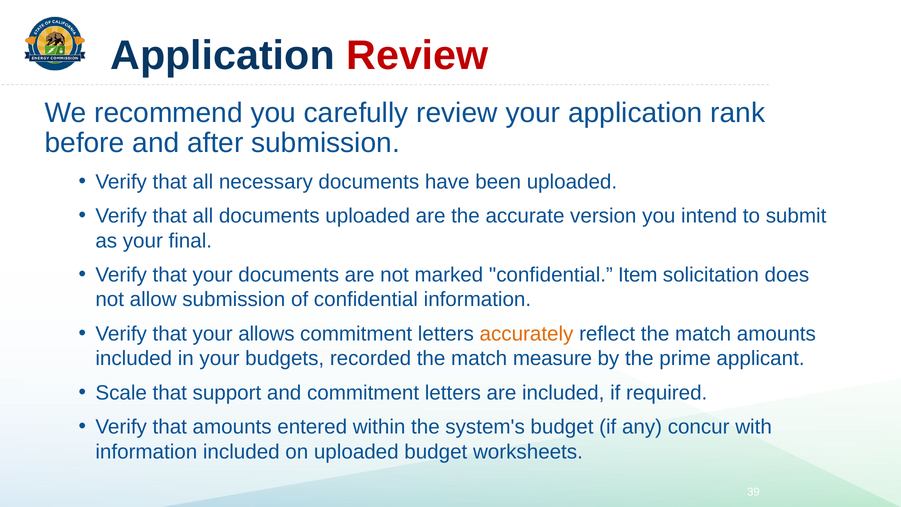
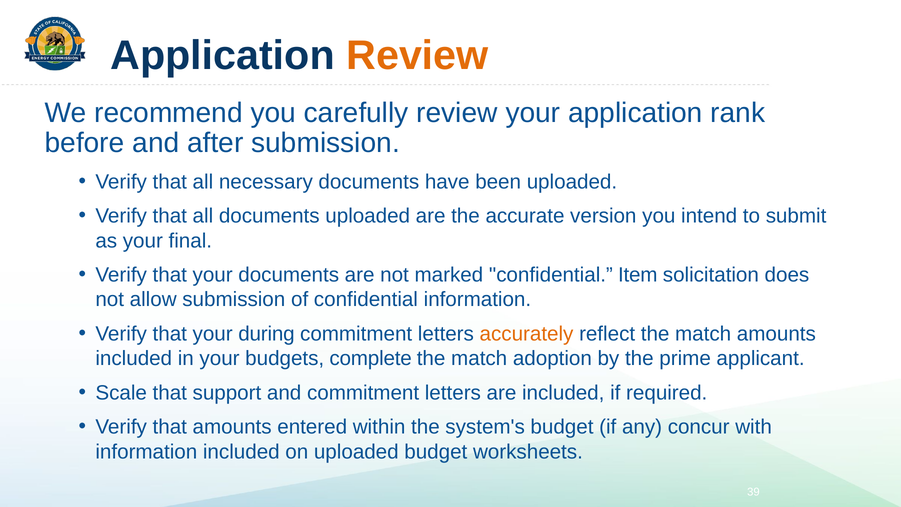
Review colour: red -> orange (417, 56)
allows: allows -> during (266, 334)
recorded: recorded -> complete (371, 358)
measure: measure -> adoption (552, 358)
